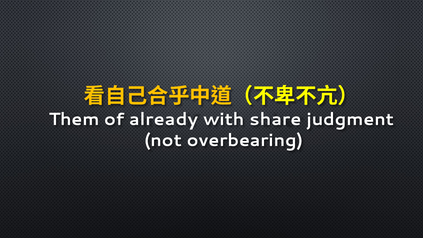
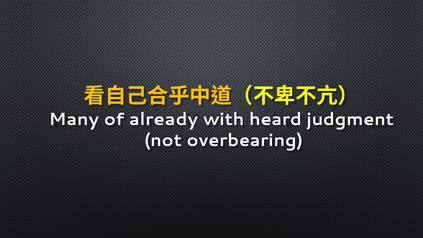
Them: Them -> Many (74, 119)
share: share -> heard (276, 119)
